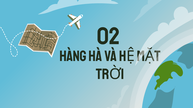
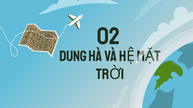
HÀNG: HÀNG -> DUNG (73, 56)
